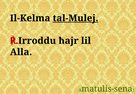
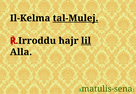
lil underline: none -> present (86, 41)
